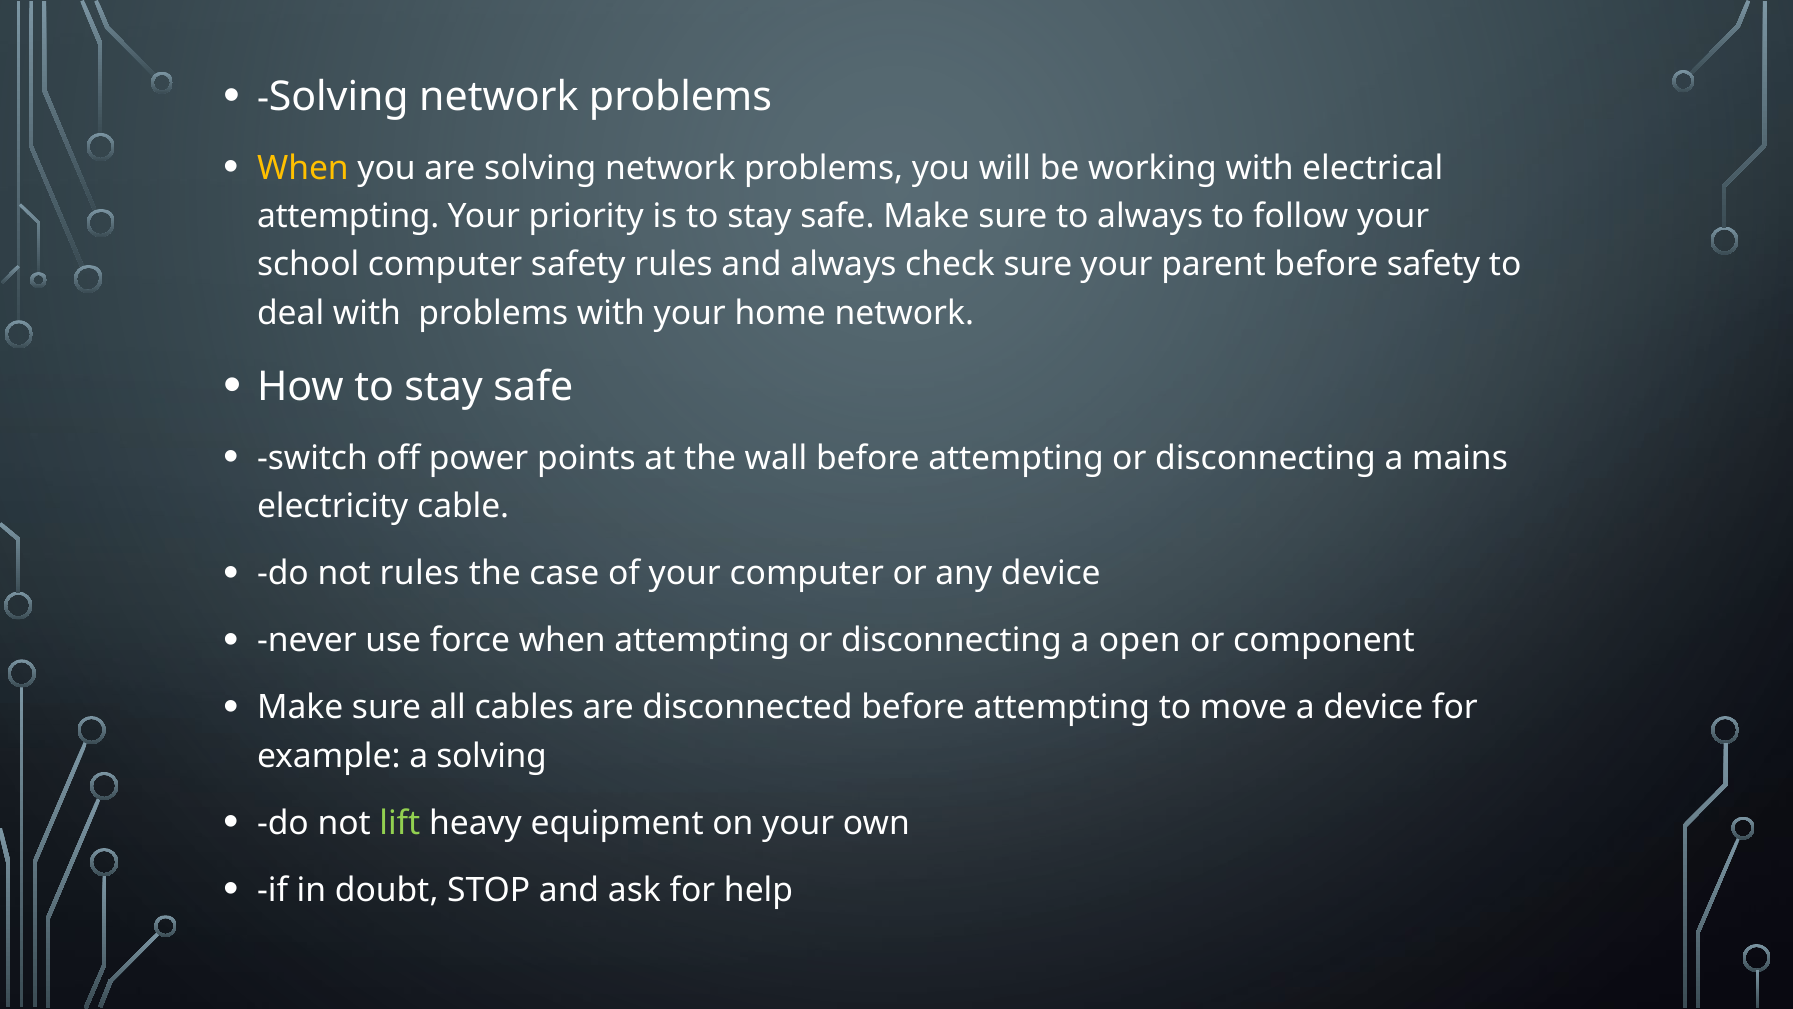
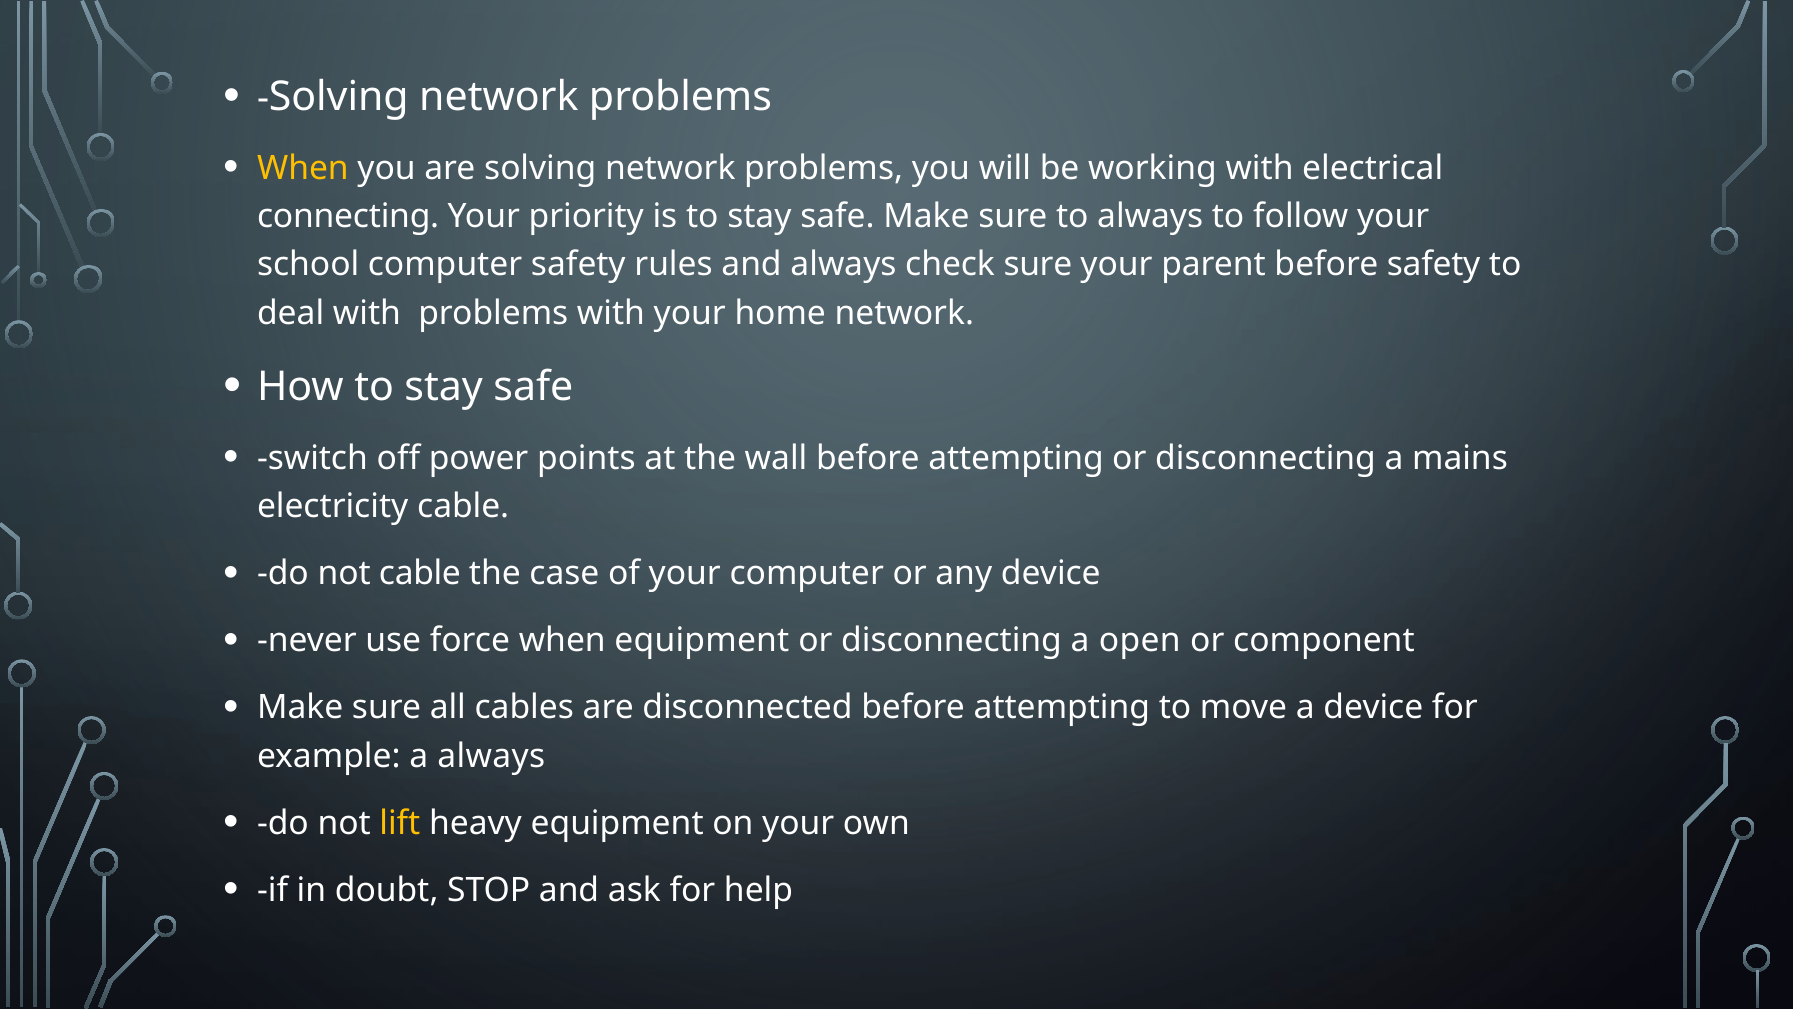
attempting: attempting -> connecting (348, 216)
not rules: rules -> cable (420, 573)
when attempting: attempting -> equipment (702, 640)
a solving: solving -> always (491, 756)
lift colour: light green -> yellow (400, 823)
